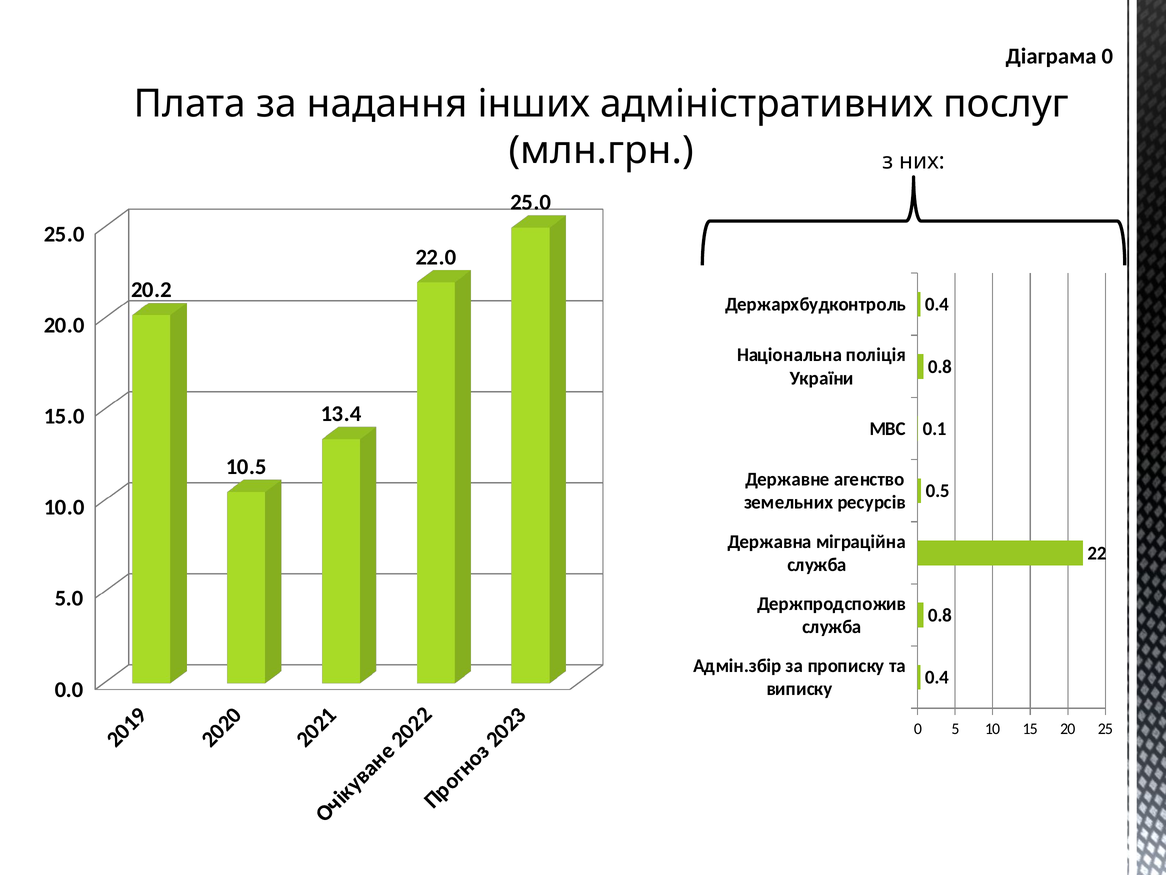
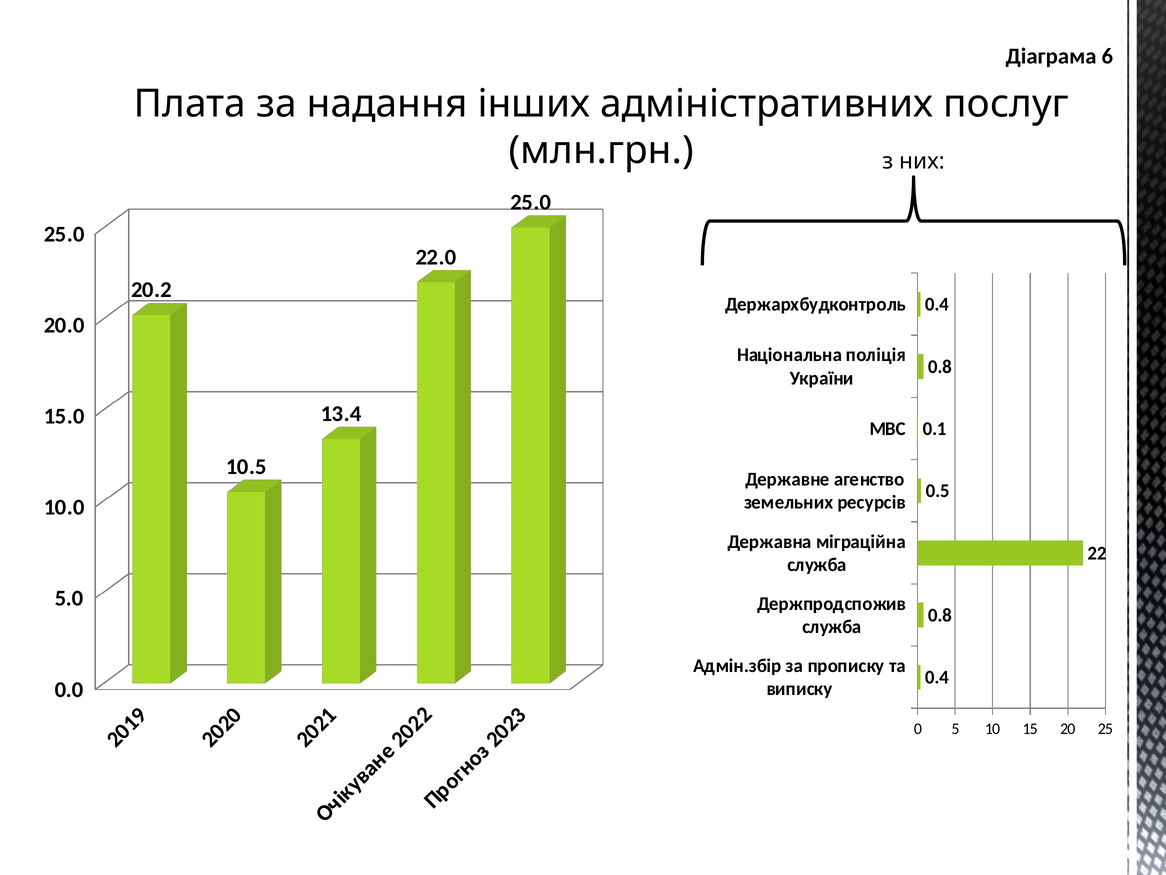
Діаграма 0: 0 -> 6 (1107, 56)
